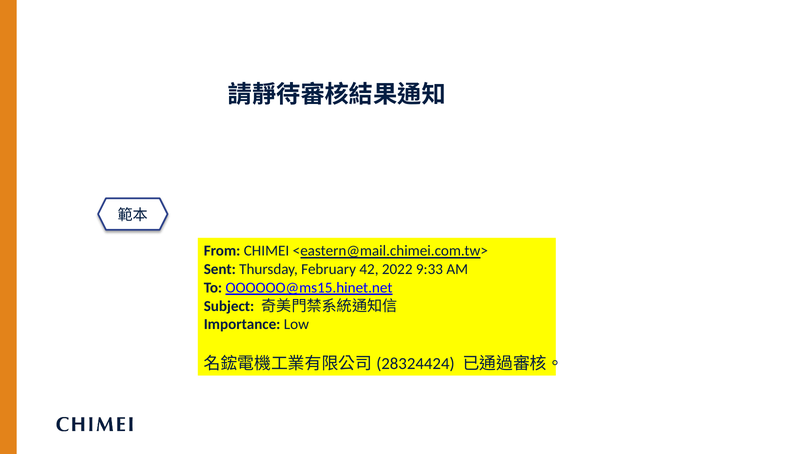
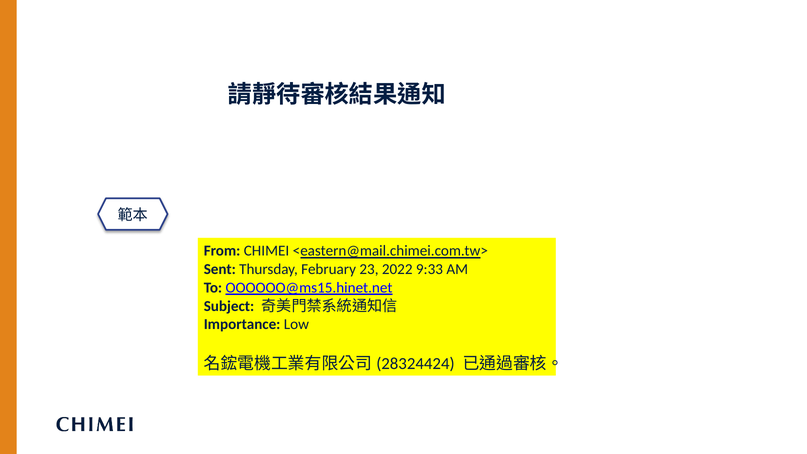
42: 42 -> 23 (369, 269)
